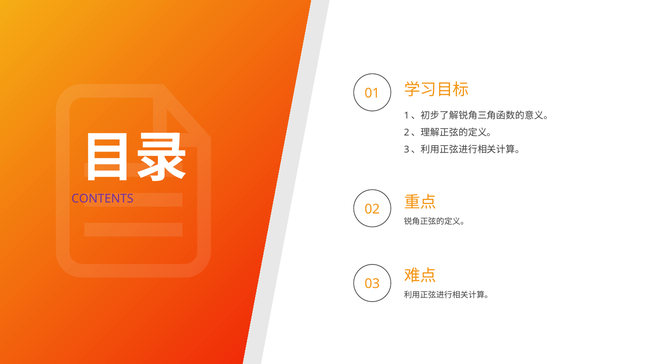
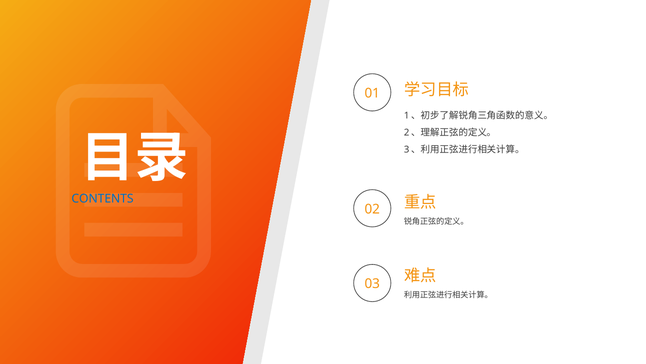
CONTENTS colour: purple -> blue (103, 198)
